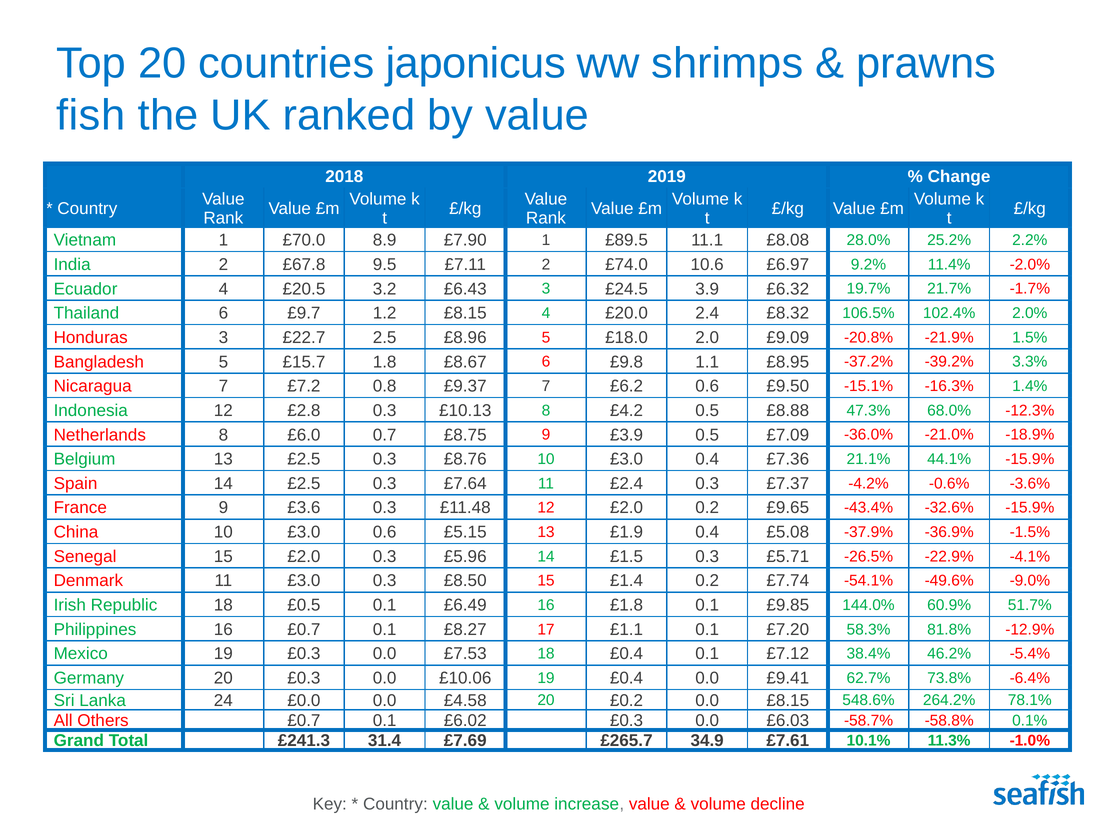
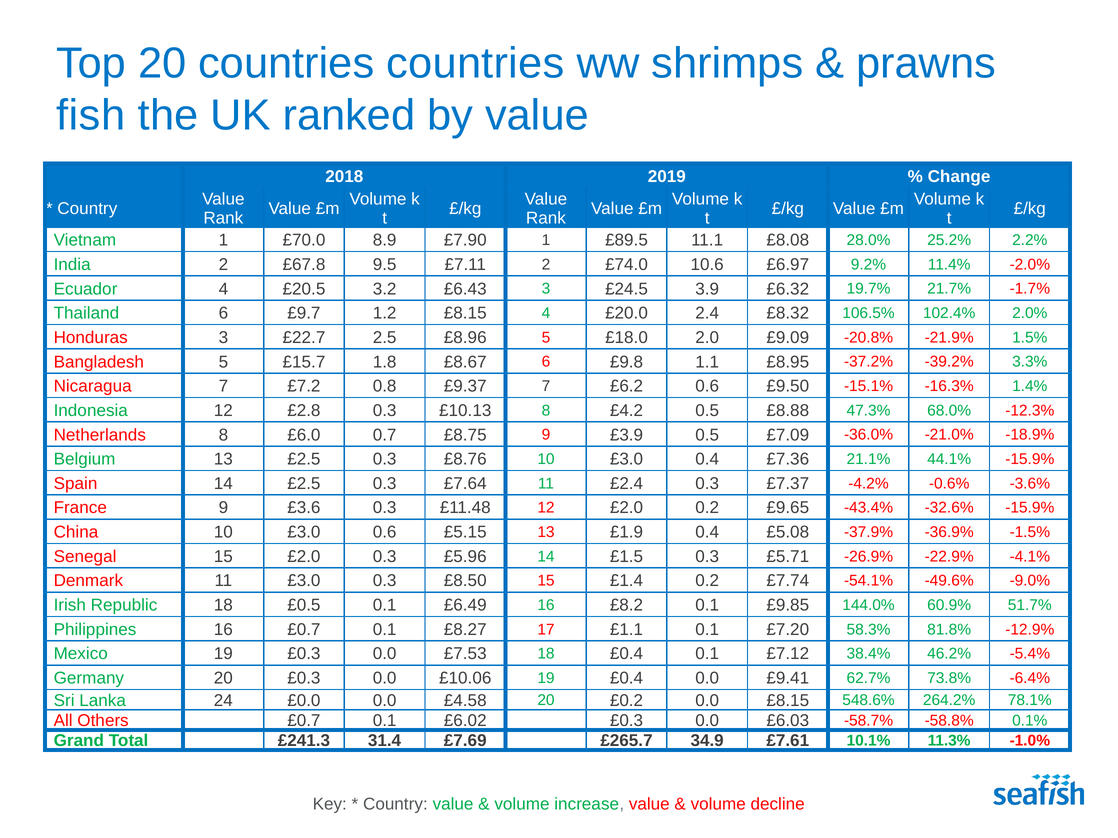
countries japonicus: japonicus -> countries (475, 63)
-26.5%: -26.5% -> -26.9% (869, 557)
£1.8: £1.8 -> £8.2 (626, 606)
